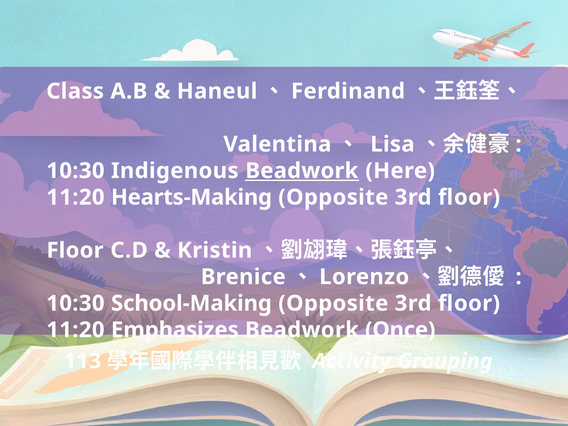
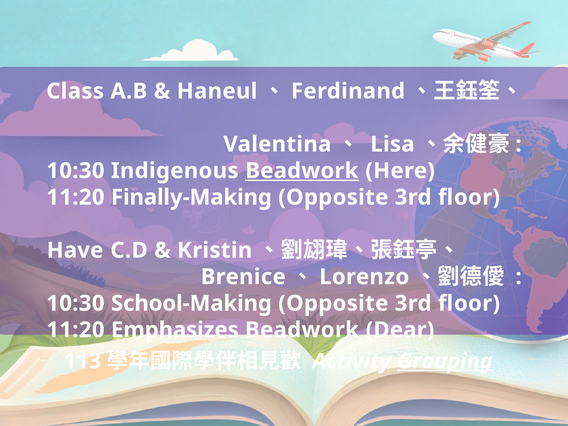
Hearts-Making: Hearts-Making -> Finally-Making (191, 197)
Floor: Floor -> Have (75, 250)
Once: Once -> Dear (400, 330)
Grouping underline: none -> present (445, 361)
